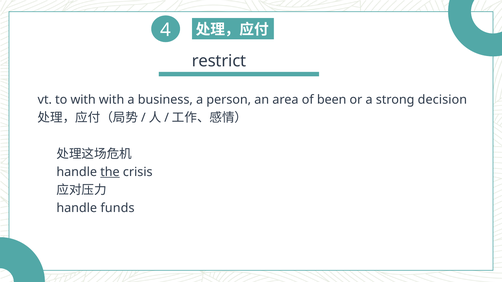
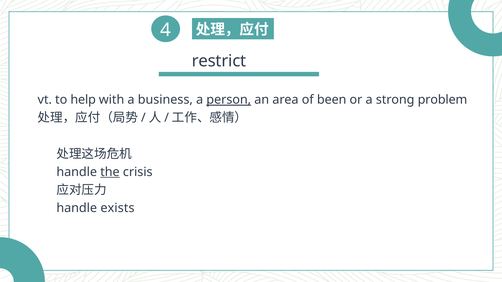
to with: with -> help (83, 100)
person underline: none -> present (229, 100)
decision: decision -> problem (443, 100)
funds: funds -> exists (118, 208)
